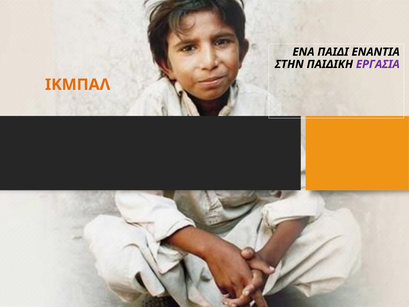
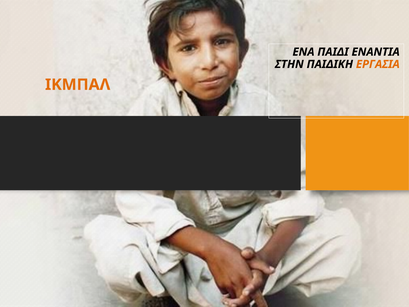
ΕΡΓΑΣΙΑ colour: purple -> orange (378, 64)
